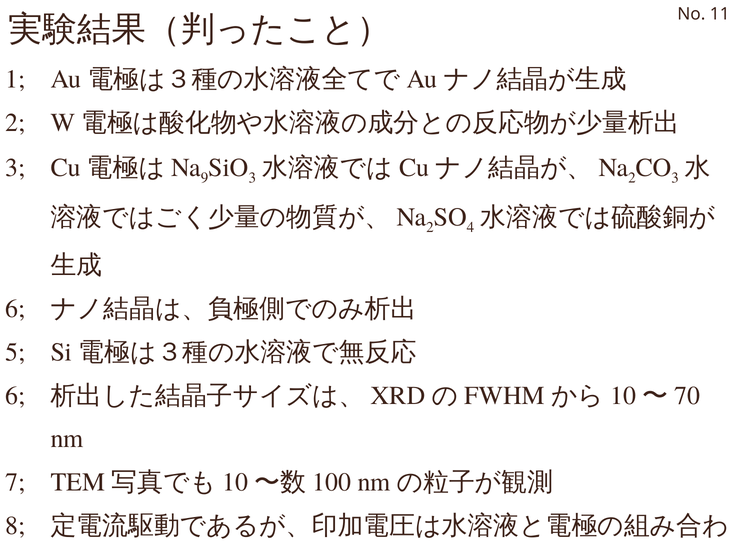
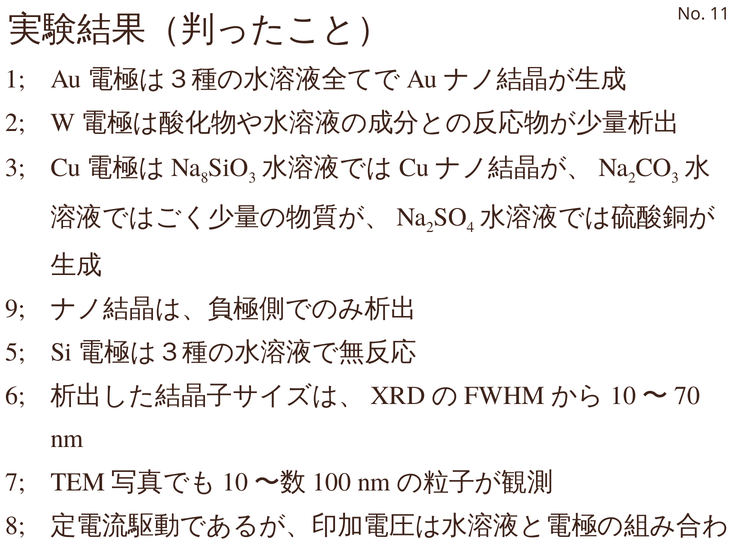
9: 9 -> 8 (205, 178)
6: 6 -> 9 (15, 309)
